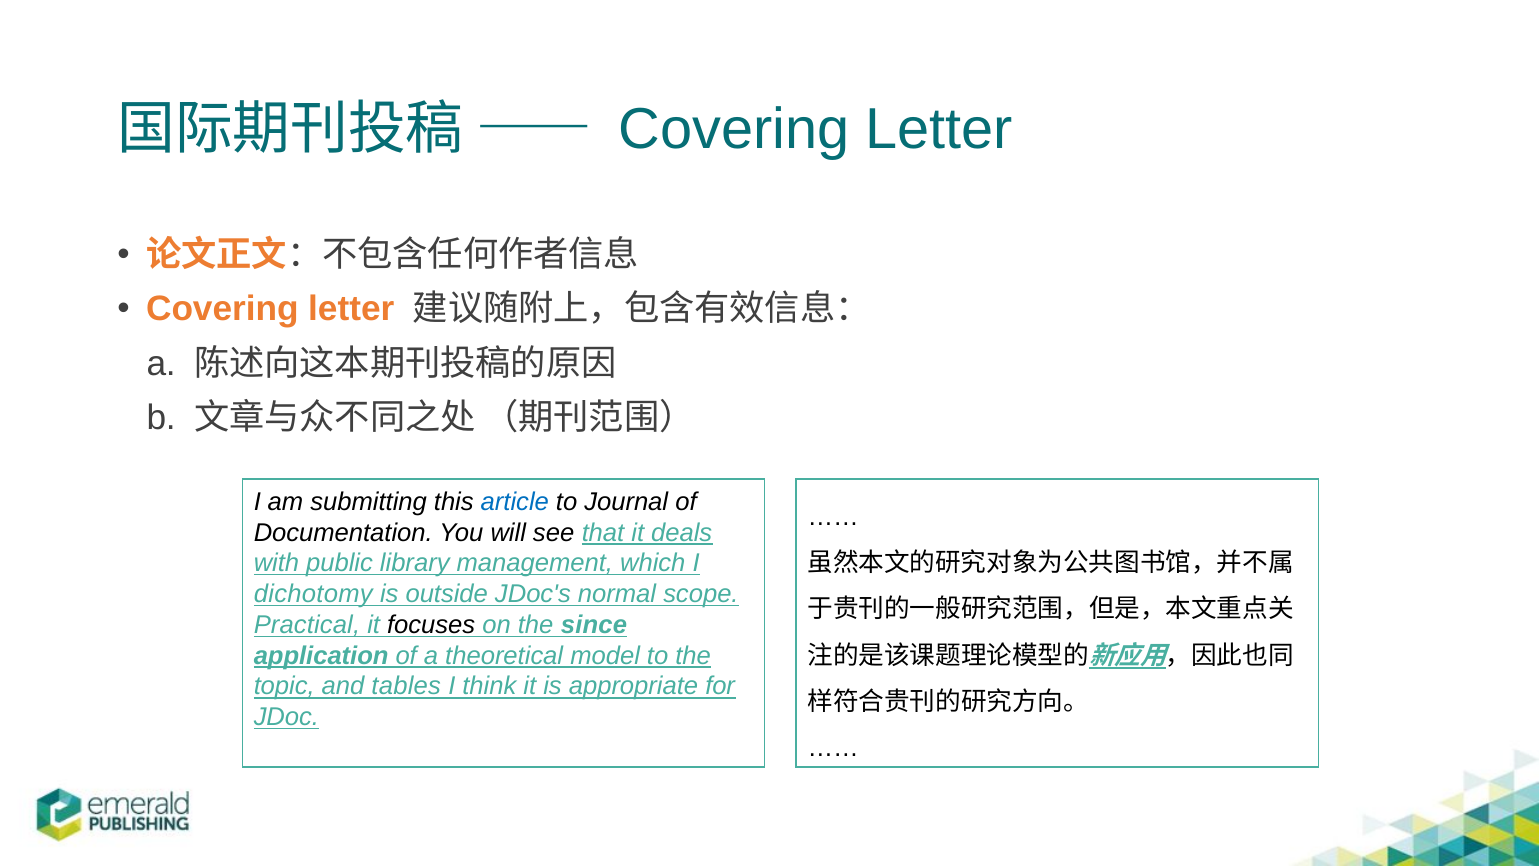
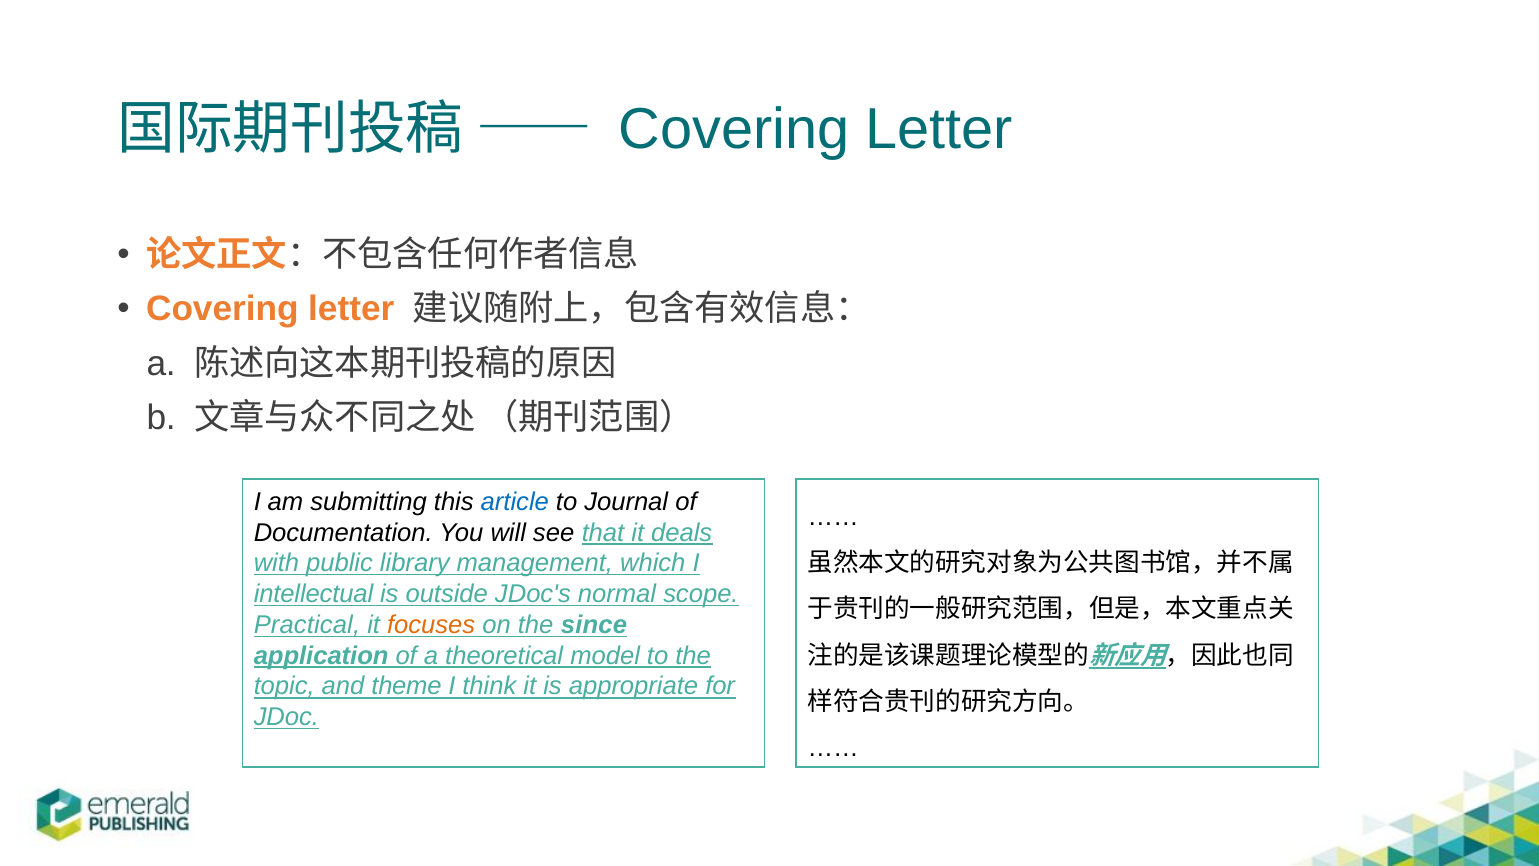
dichotomy: dichotomy -> intellectual (313, 594)
focuses colour: black -> orange (431, 625)
tables: tables -> theme (406, 686)
